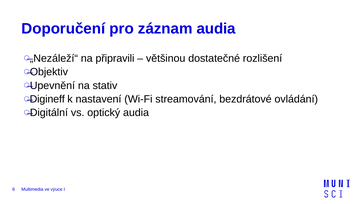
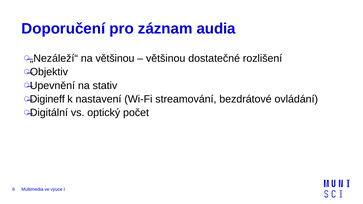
na připravili: připravili -> většinou (115, 58)
optický audia: audia -> počet (136, 113)
